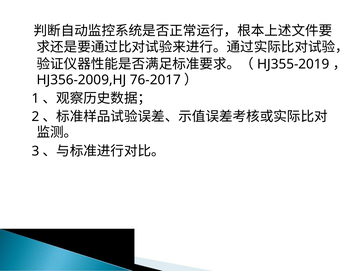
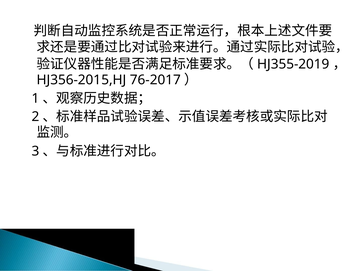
HJ356-2009,HJ: HJ356-2009,HJ -> HJ356-2015,HJ (82, 80)
